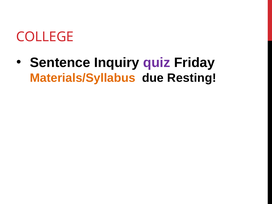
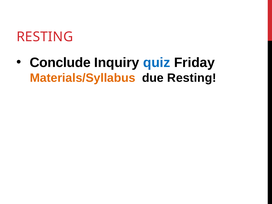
COLLEGE: COLLEGE -> RESTING (45, 37)
Sentence: Sentence -> Conclude (60, 63)
quiz colour: purple -> blue (157, 63)
